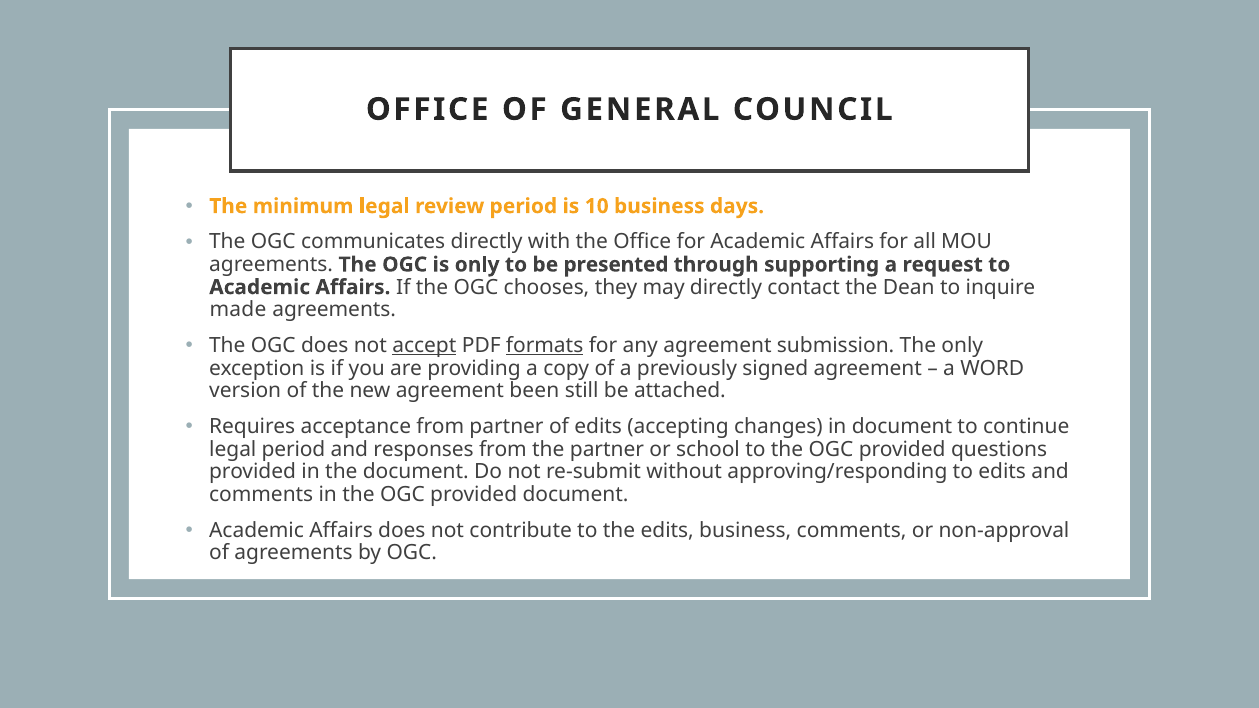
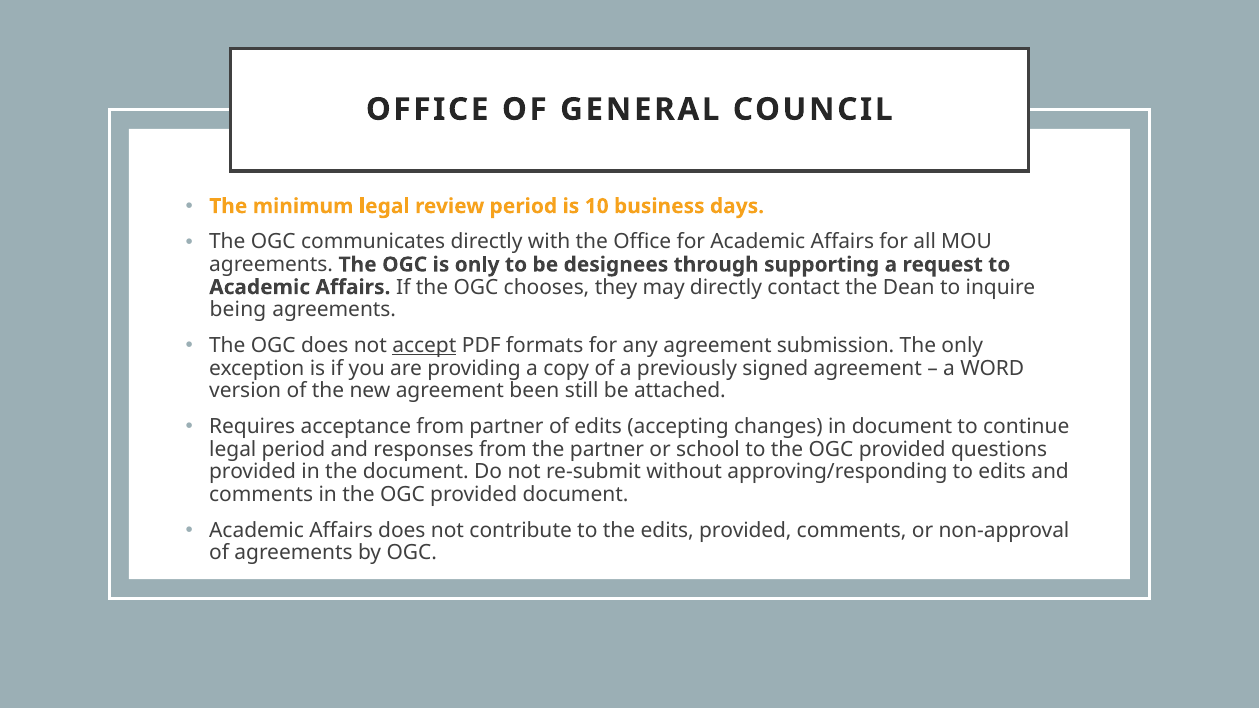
presented: presented -> designees (616, 265)
made: made -> being (238, 310)
formats underline: present -> none (545, 346)
edits business: business -> provided (745, 530)
